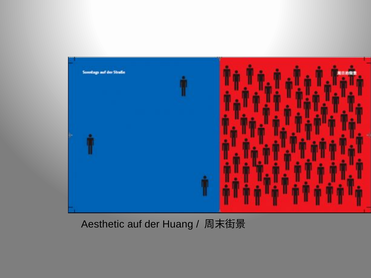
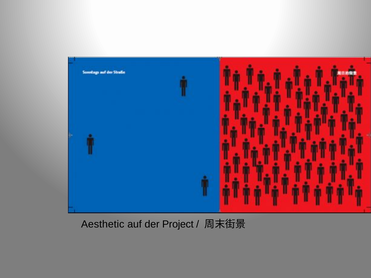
Huang: Huang -> Project (178, 225)
